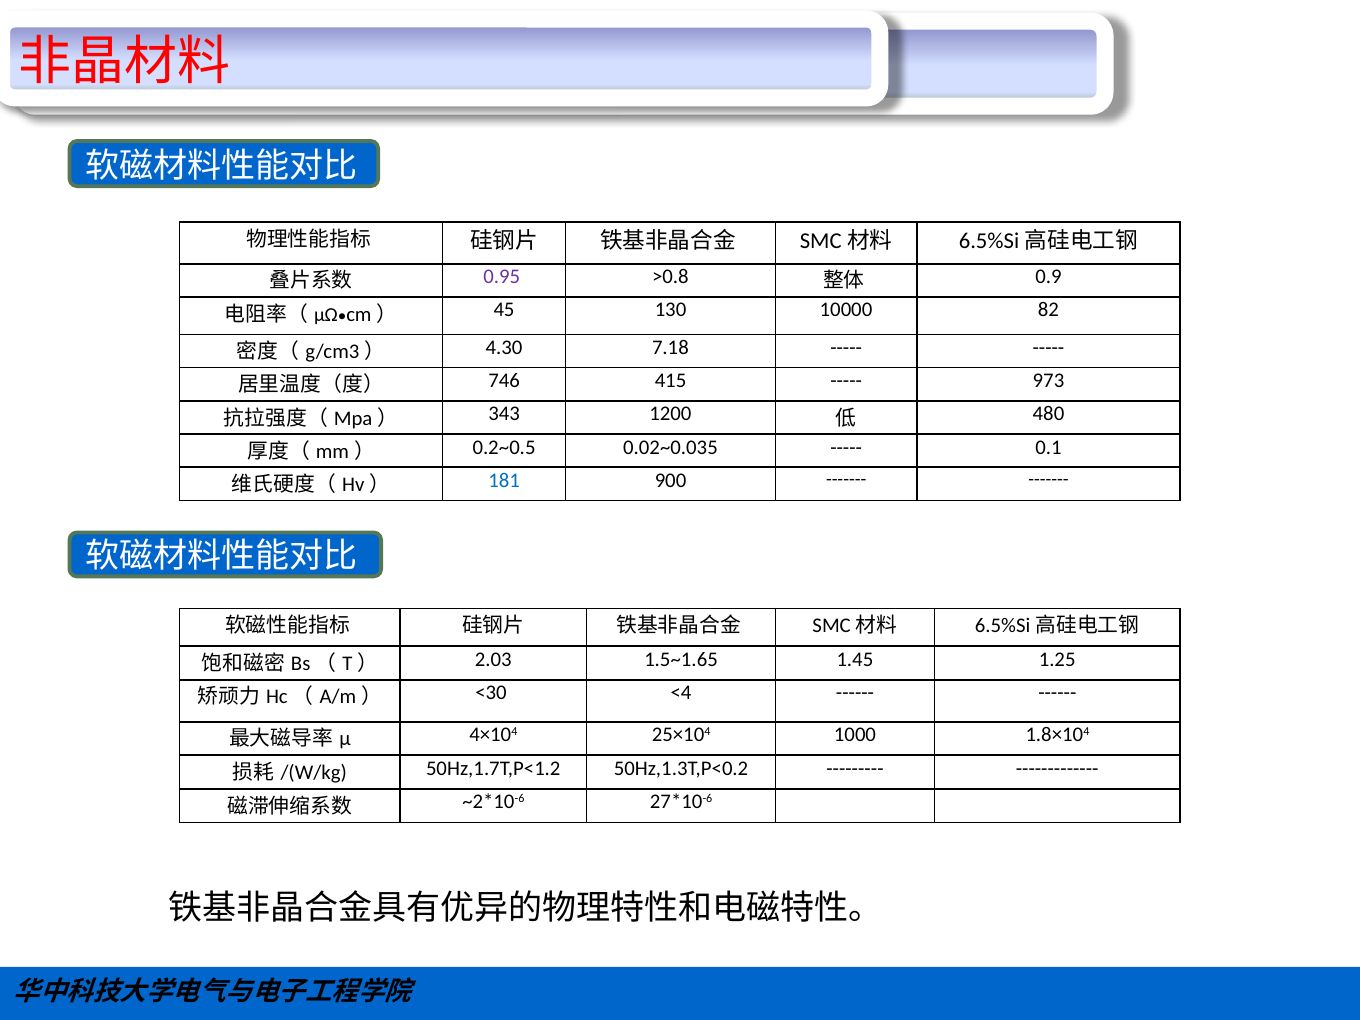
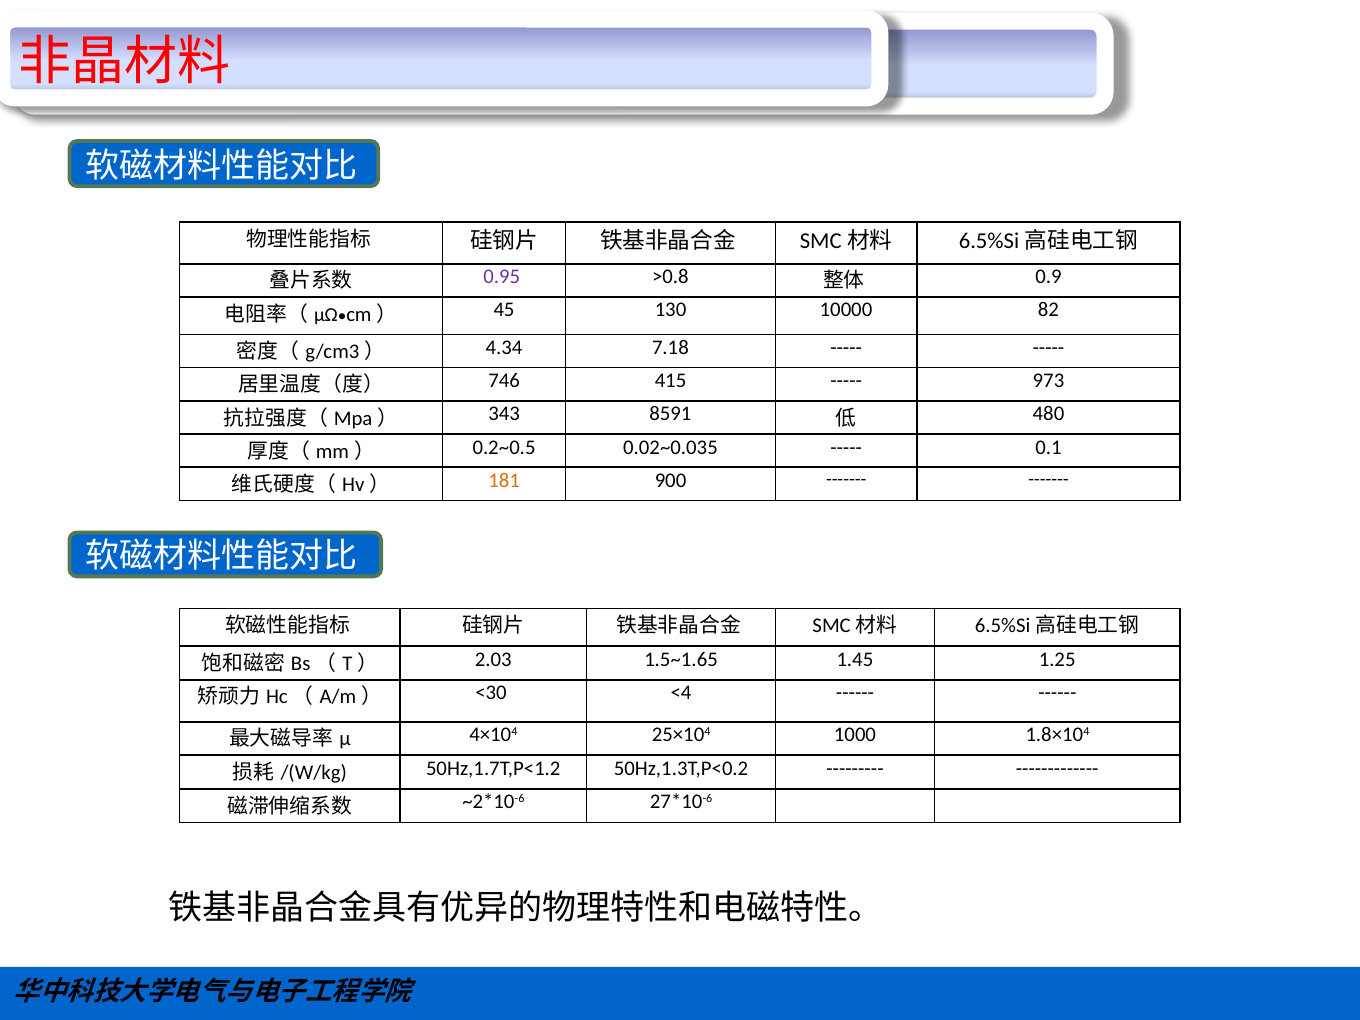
4.30: 4.30 -> 4.34 (504, 348)
1200: 1200 -> 8591 (670, 414)
181 colour: blue -> orange (504, 480)
